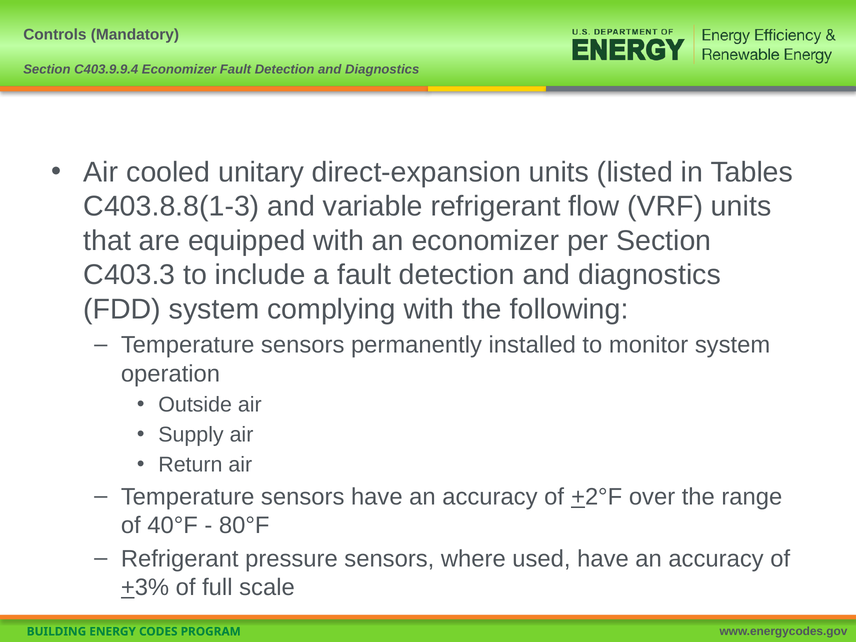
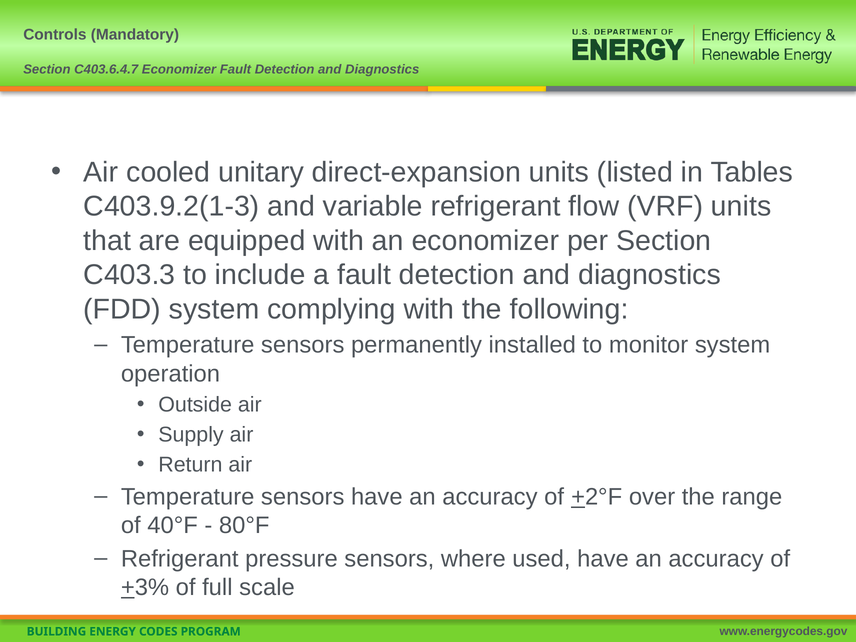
C403.9.9.4: C403.9.9.4 -> C403.6.4.7 (106, 69)
C403.8.8(1-3: C403.8.8(1-3 -> C403.9.2(1-3 (171, 207)
